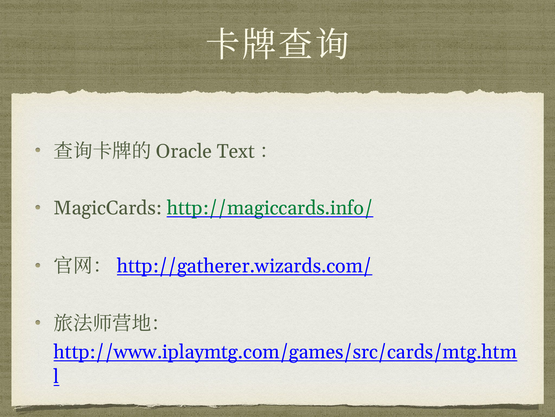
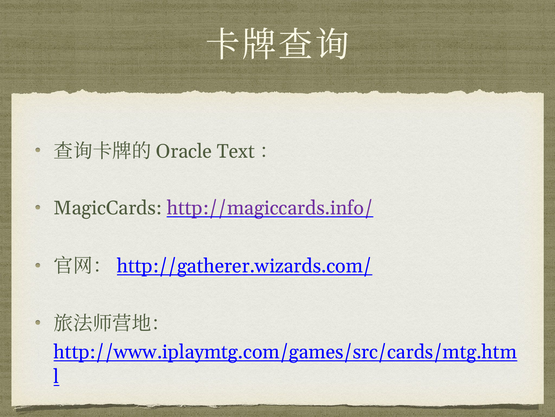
http://magiccards.info/ colour: green -> purple (270, 208)
